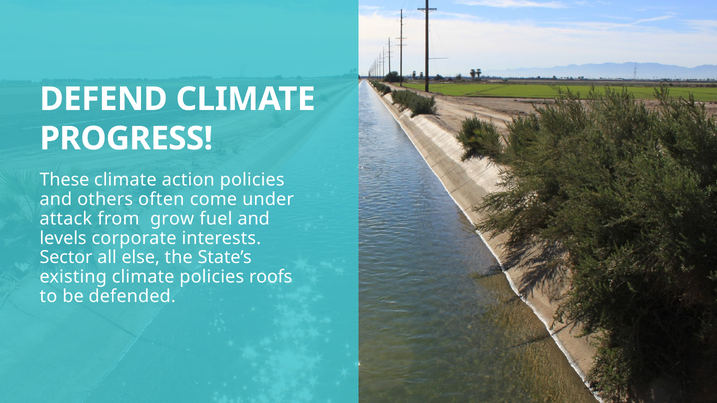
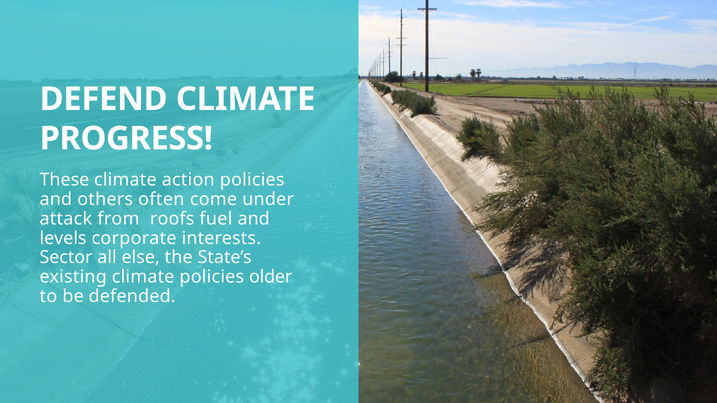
grow: grow -> roofs (172, 219)
roofs: roofs -> older (271, 277)
